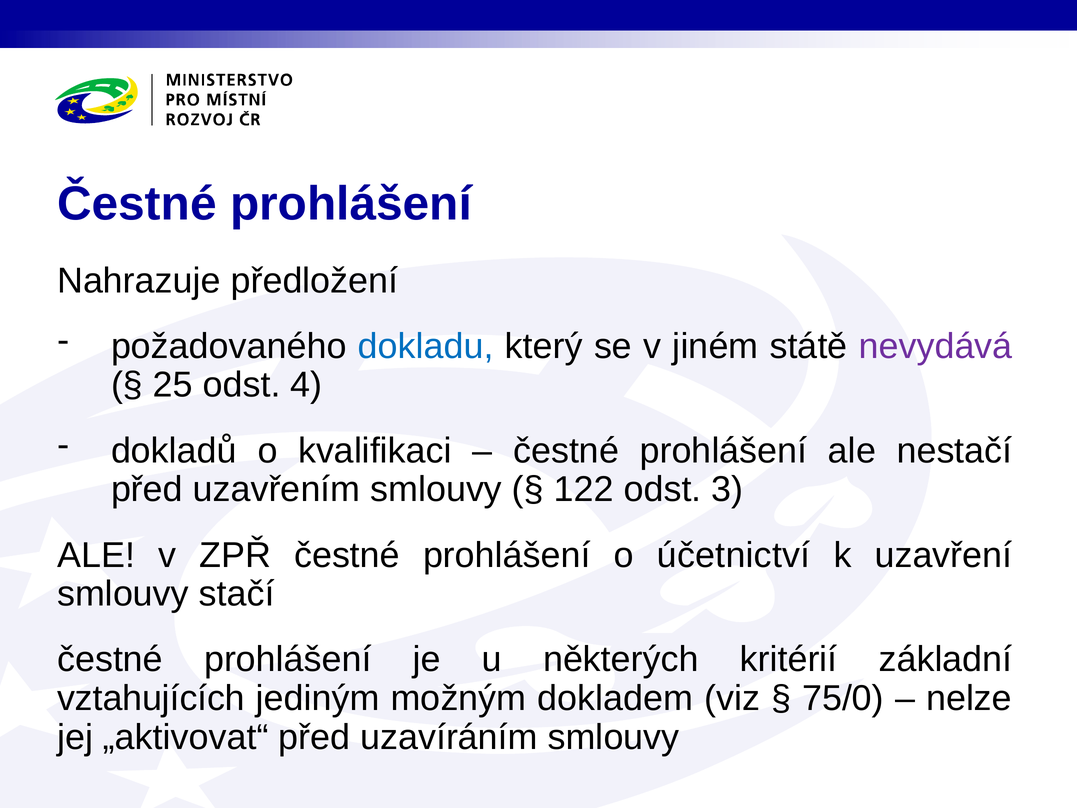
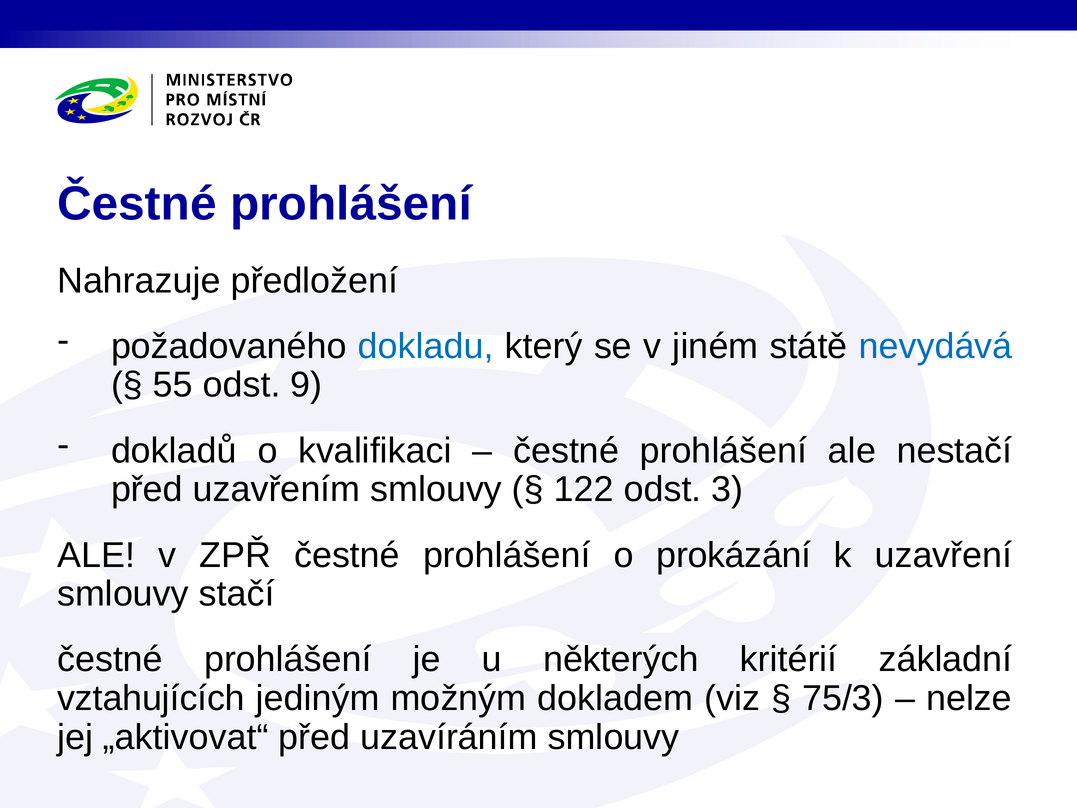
nevydává colour: purple -> blue (936, 346)
25: 25 -> 55 (173, 385)
4: 4 -> 9 (306, 385)
účetnictví: účetnictví -> prokázání (734, 555)
75/0: 75/0 -> 75/3 (843, 698)
